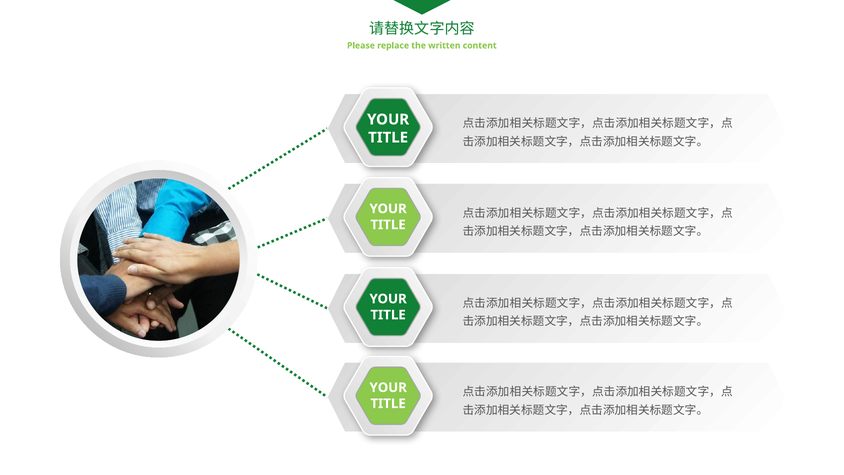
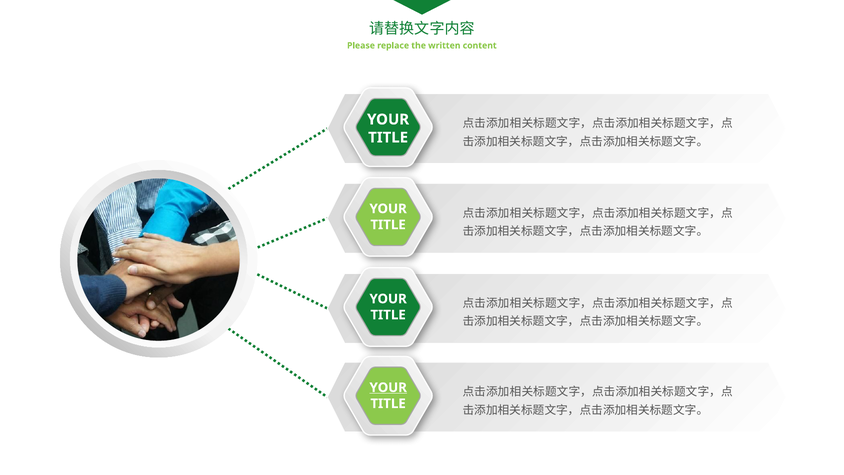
YOUR underline: none -> present (388, 387)
